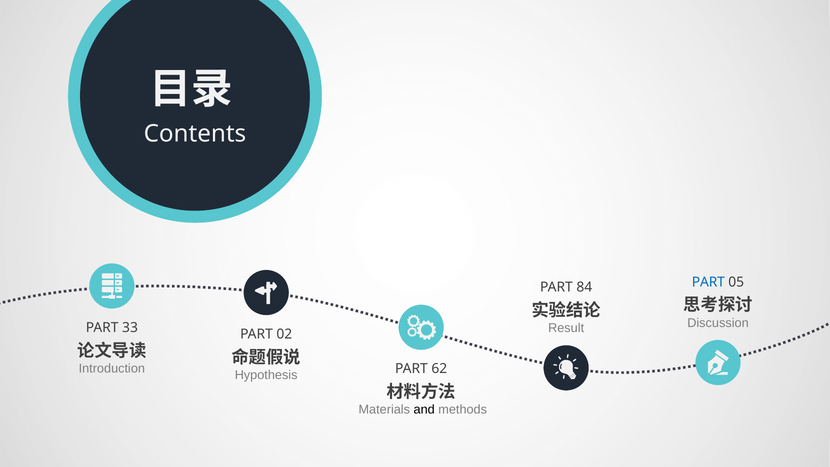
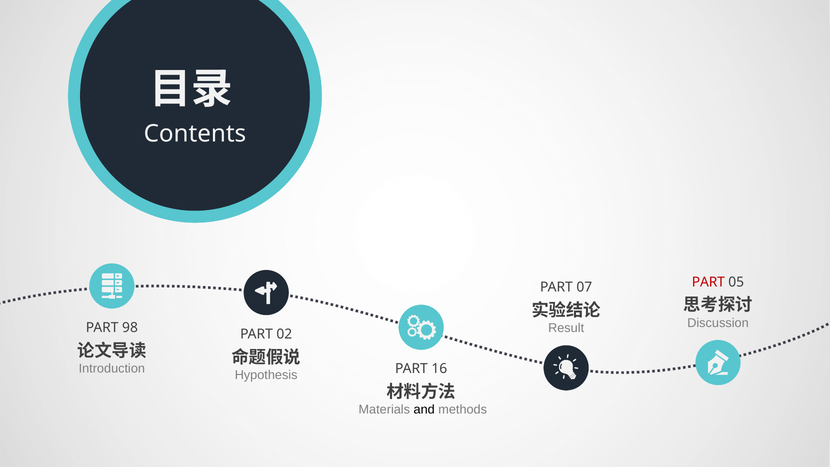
PART colour: blue -> red (708, 282)
84: 84 -> 07 (584, 287)
33: 33 -> 98 (130, 328)
62: 62 -> 16 (439, 369)
